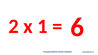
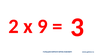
1: 1 -> 9 (42, 26)
6: 6 -> 3 (77, 27)
